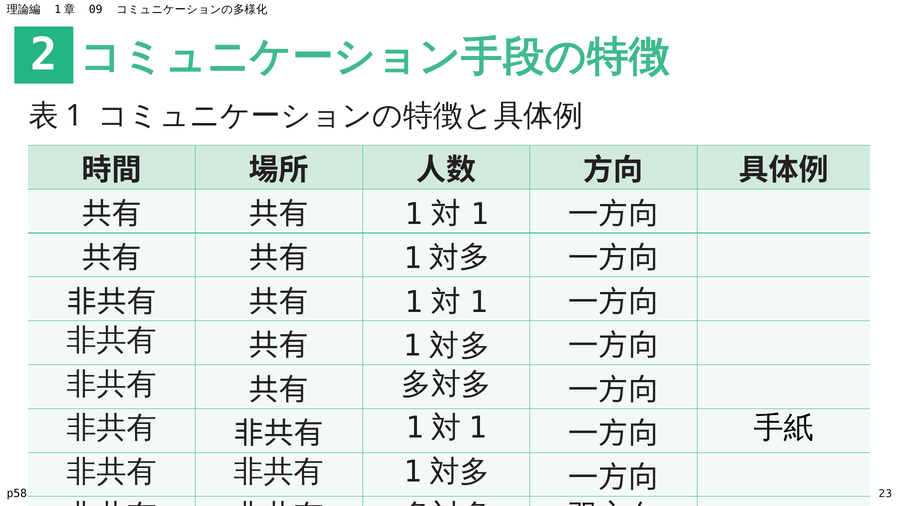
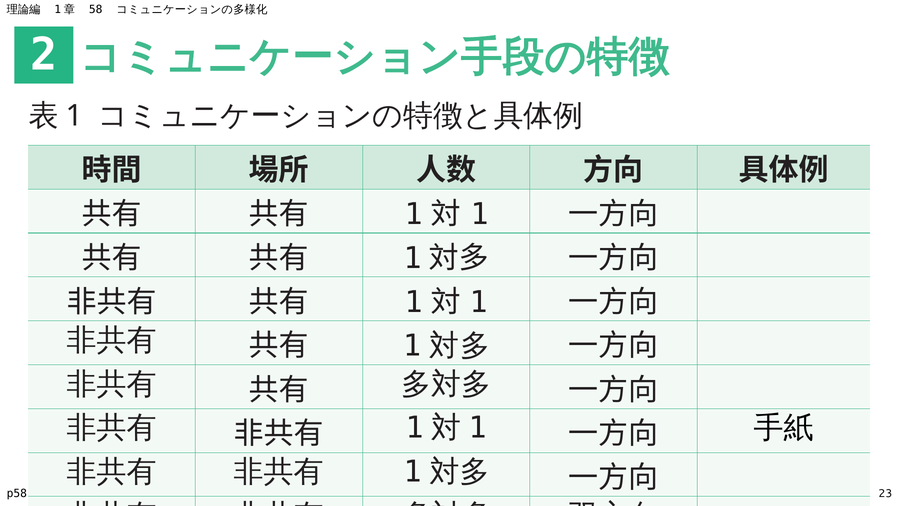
09: 09 -> 58 (96, 9)
